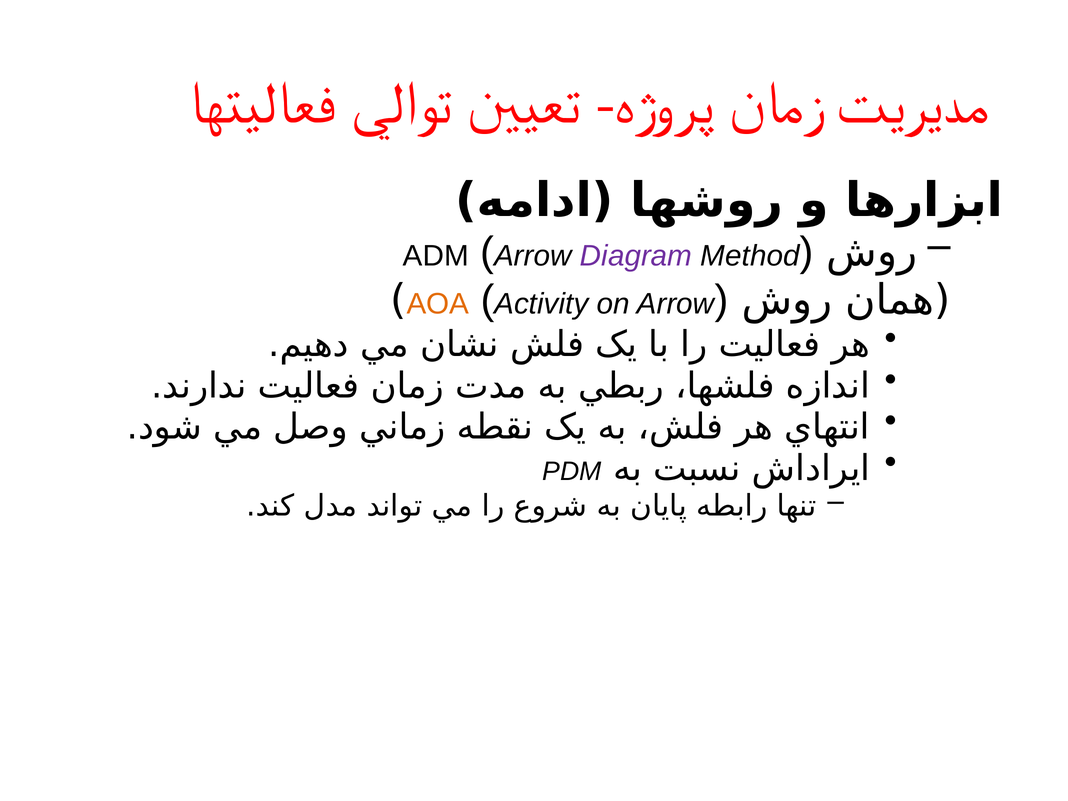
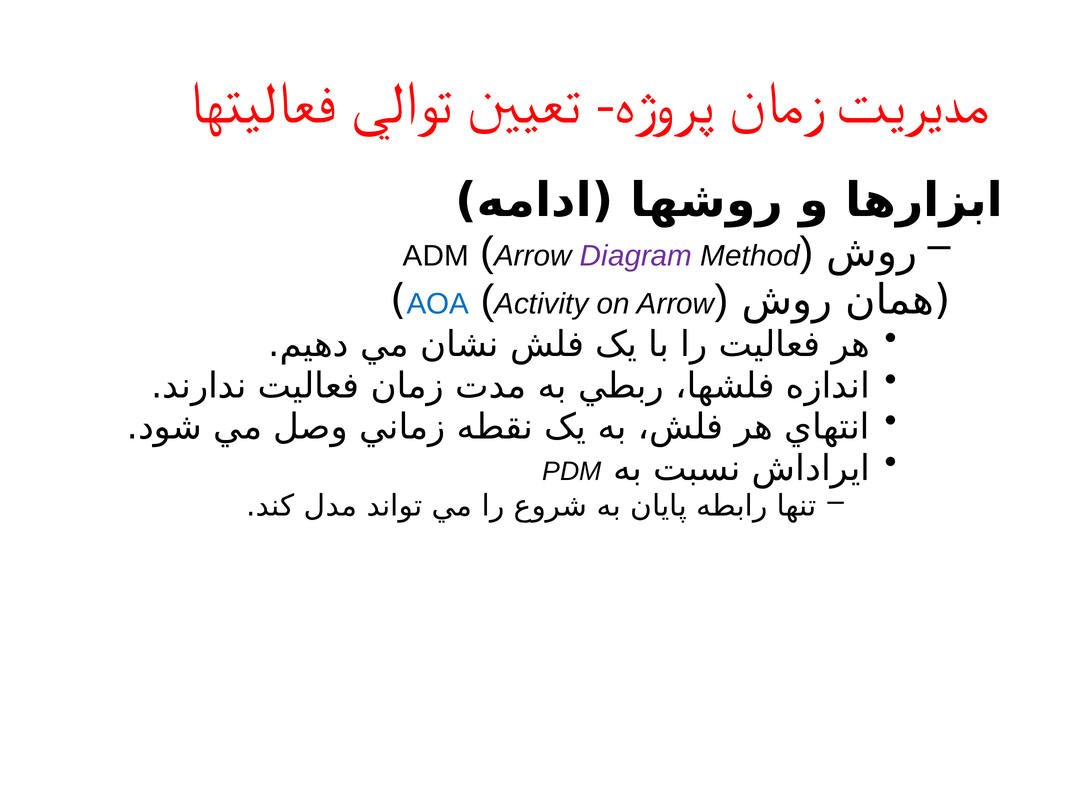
AOA colour: orange -> blue (438, 304)
